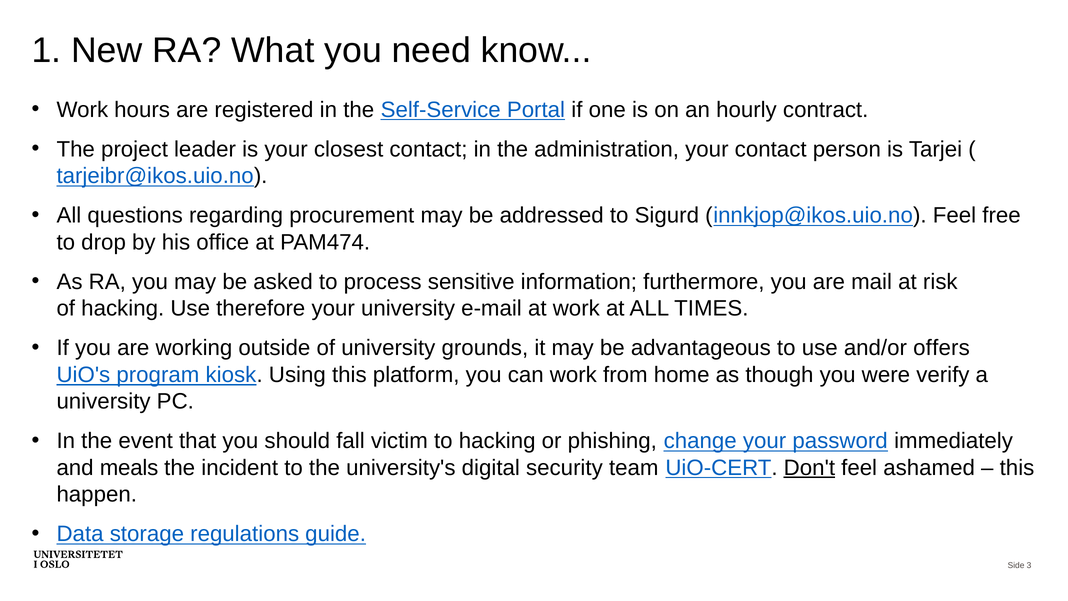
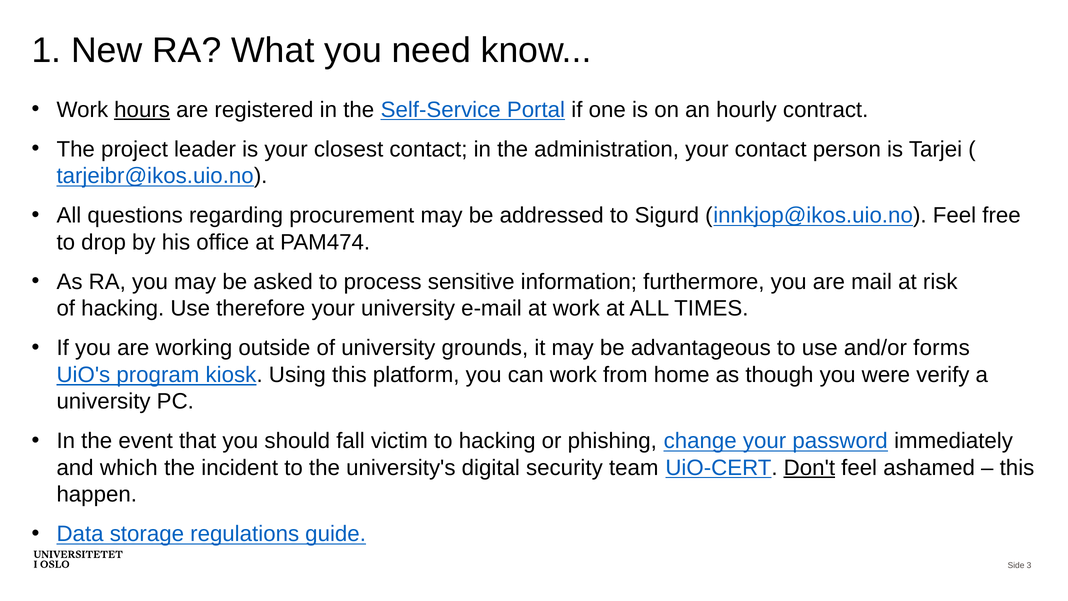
hours underline: none -> present (142, 110)
offers: offers -> forms (942, 348)
meals: meals -> which (129, 468)
